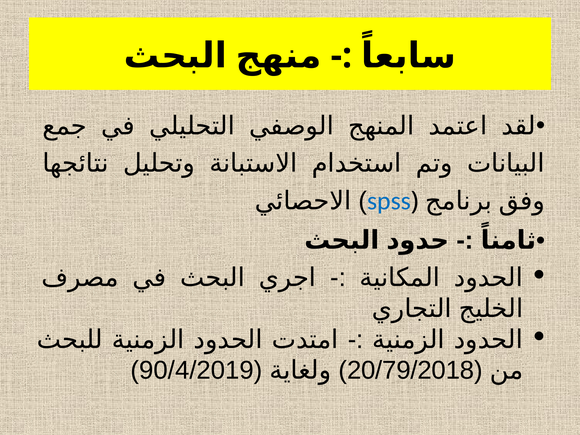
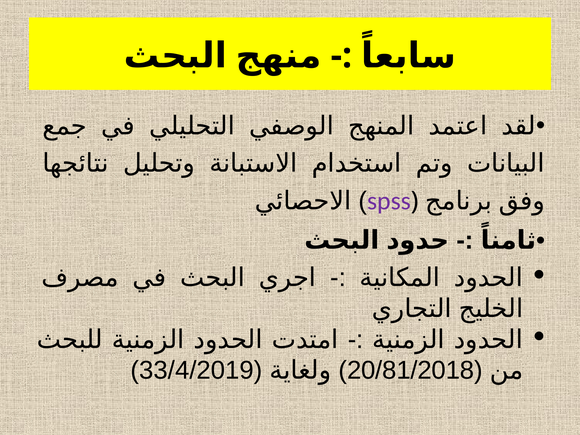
spss colour: blue -> purple (389, 201)
90/4/2019: 90/4/2019 -> 33/4/2019 (197, 370)
20/79/2018: 20/79/2018 -> 20/81/2018 (411, 370)
